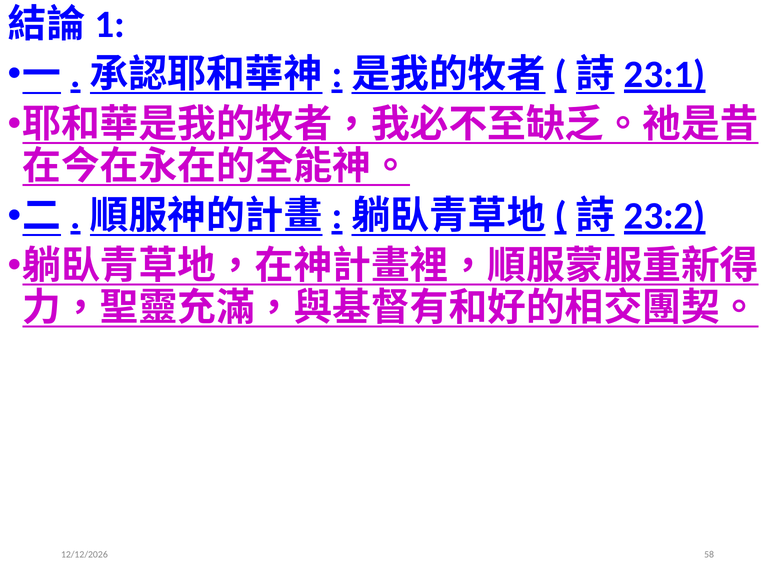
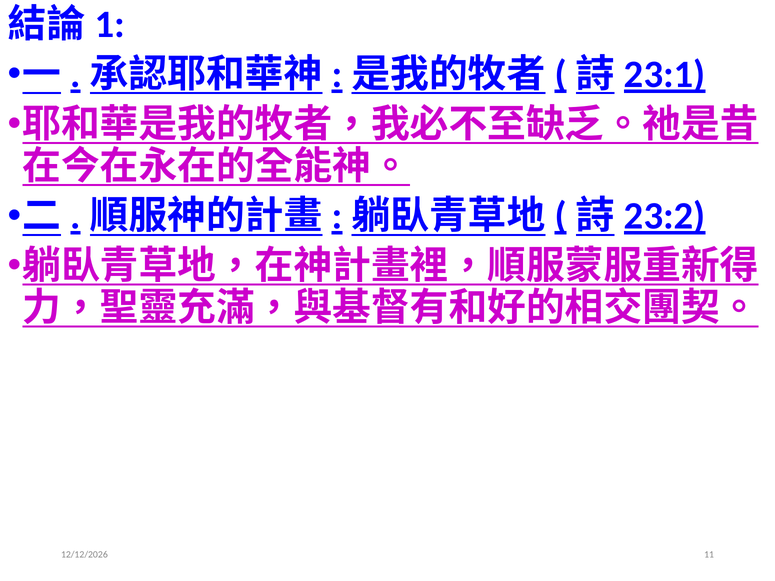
58: 58 -> 11 (709, 555)
